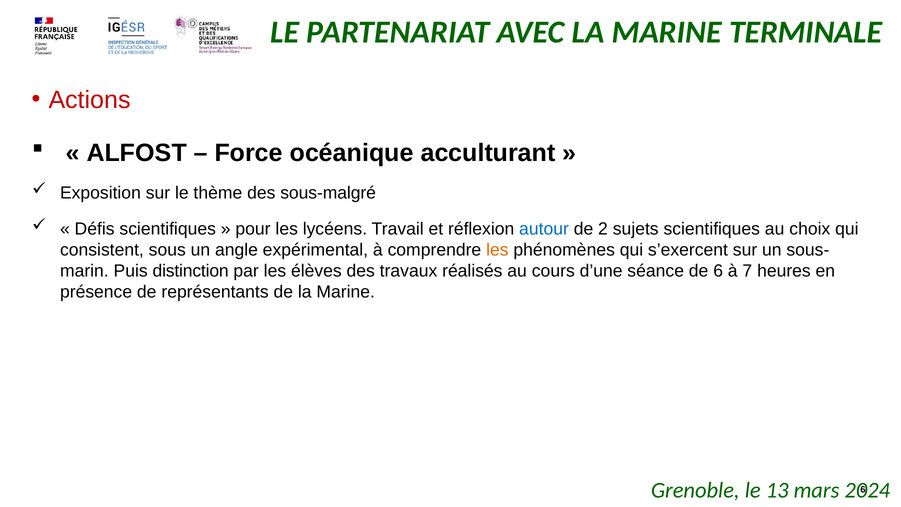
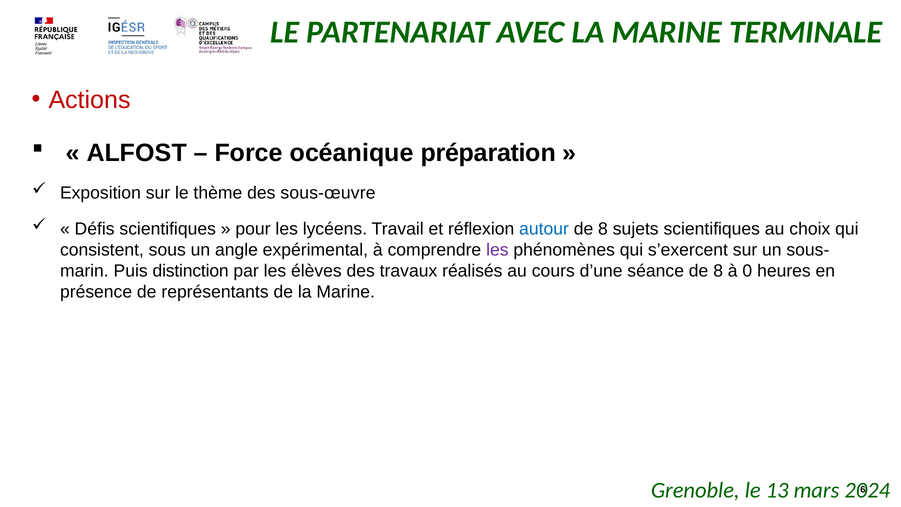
acculturant: acculturant -> préparation (488, 153)
sous-malgré: sous-malgré -> sous-œuvre (328, 193)
2: 2 -> 8 (603, 229)
les colour: orange -> purple (497, 250)
séance de 6: 6 -> 8 (718, 271)
7: 7 -> 0 (747, 271)
